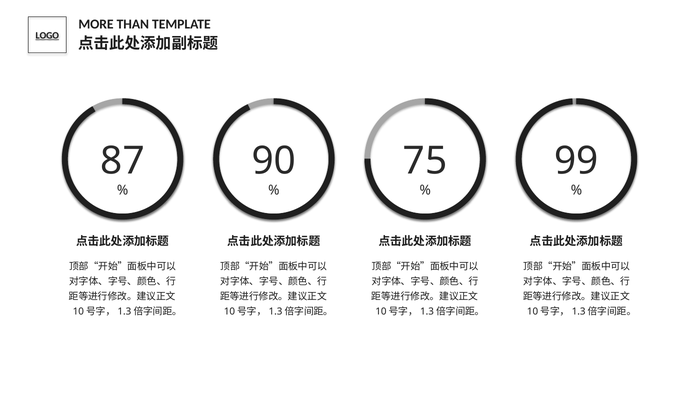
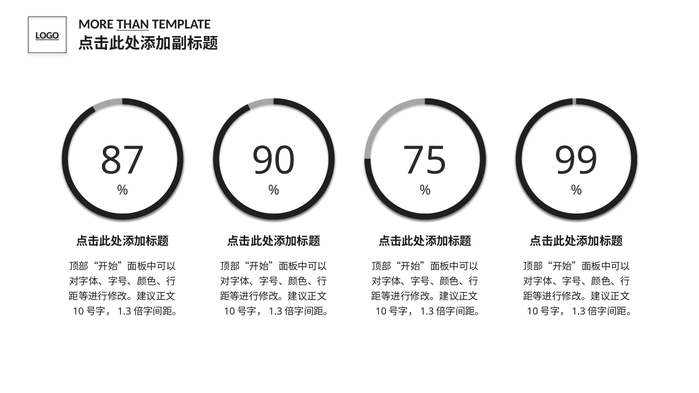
THAN underline: none -> present (133, 24)
